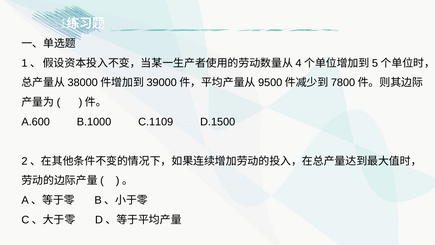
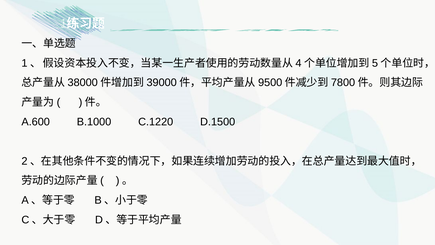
C.1109: C.1109 -> C.1220 (156, 122)
